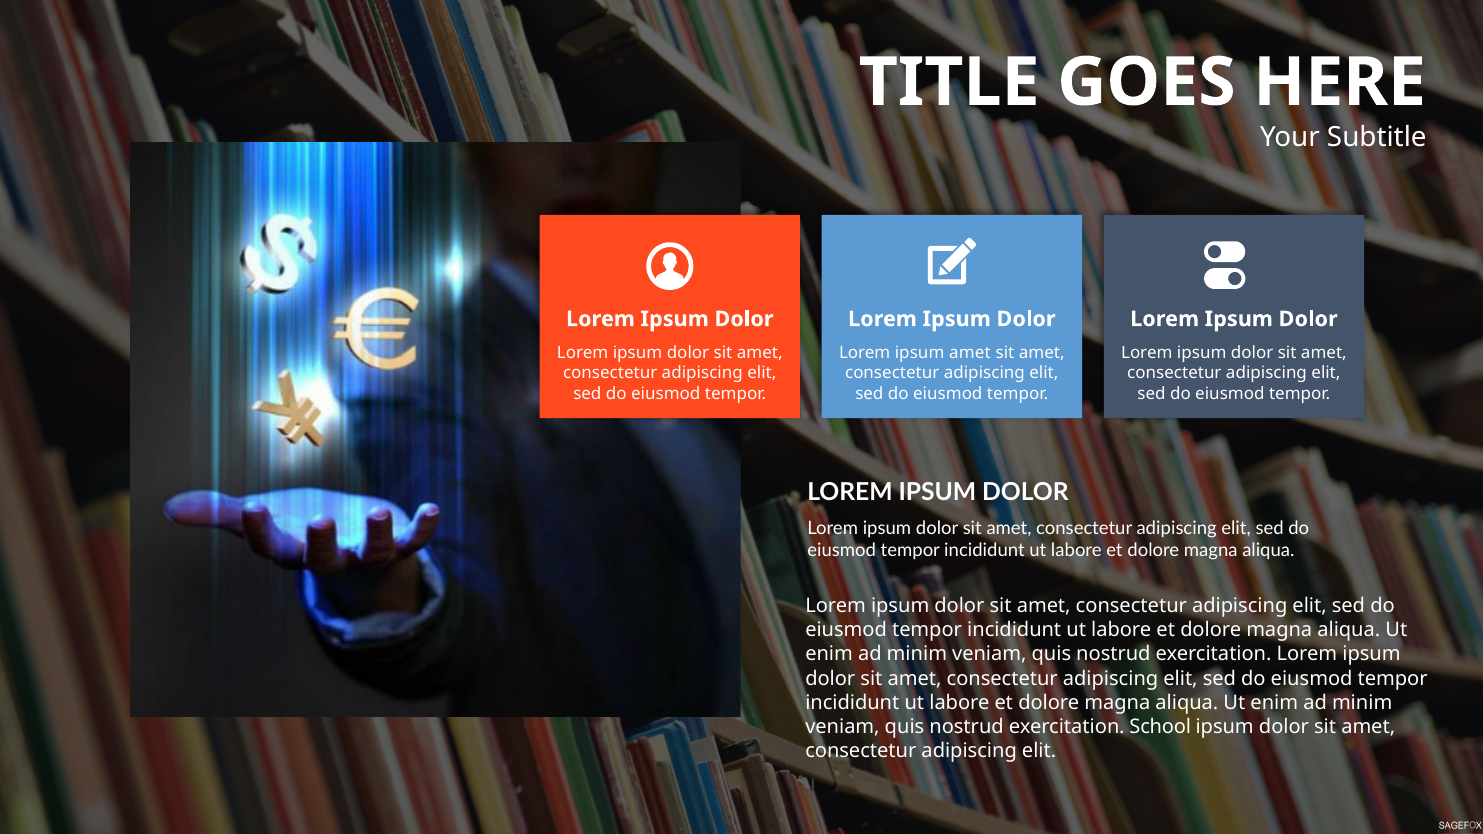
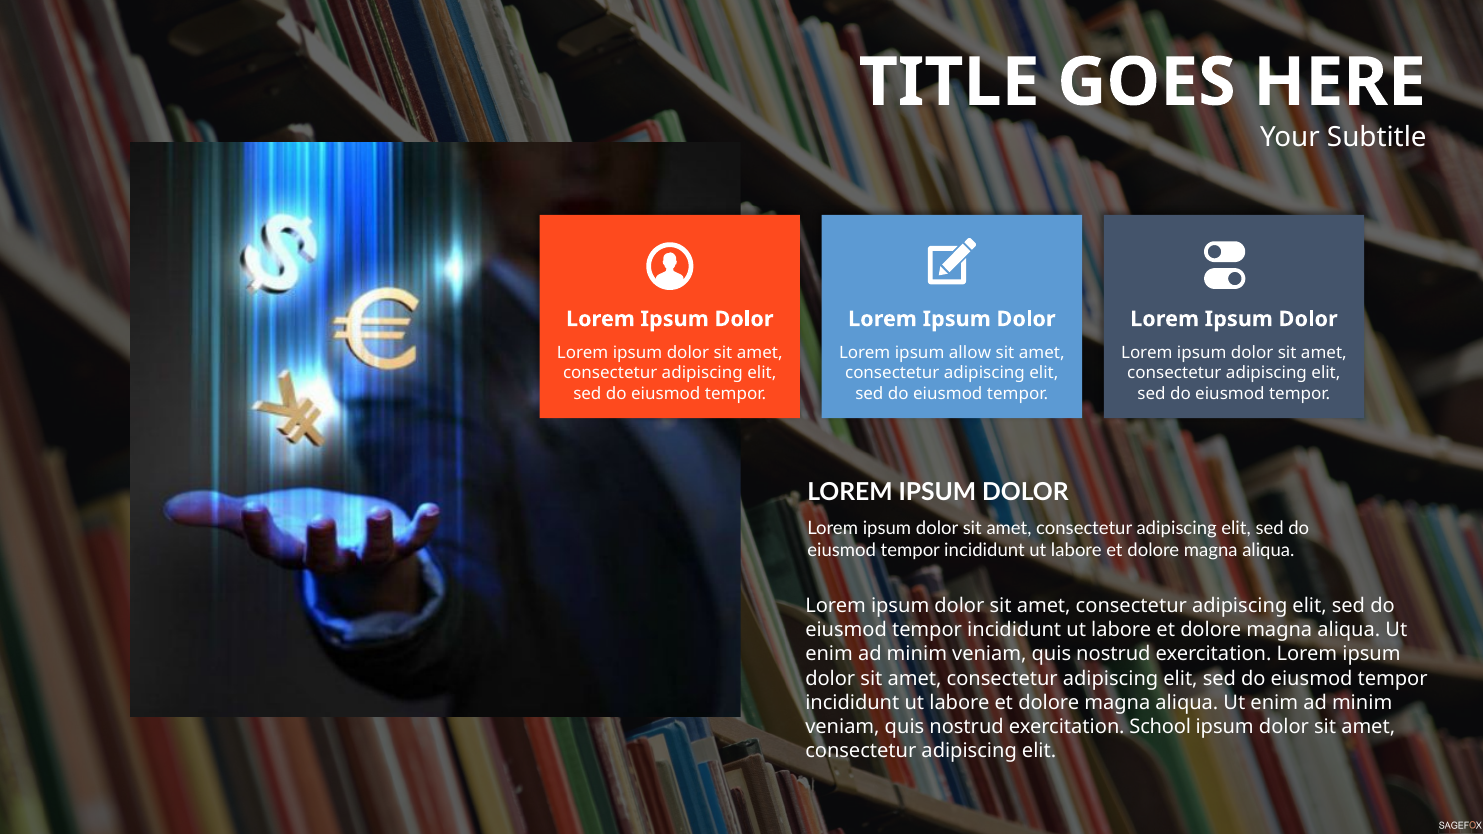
ipsum amet: amet -> allow (970, 353)
